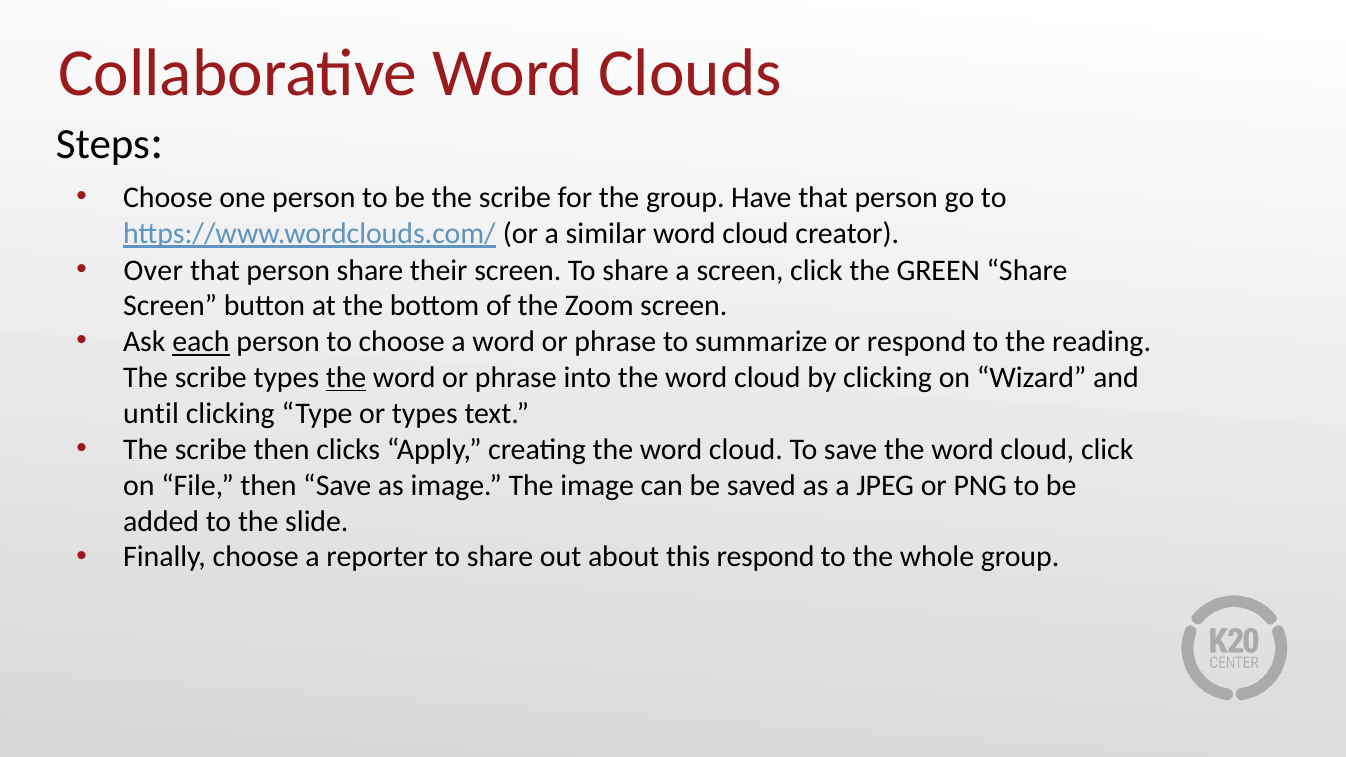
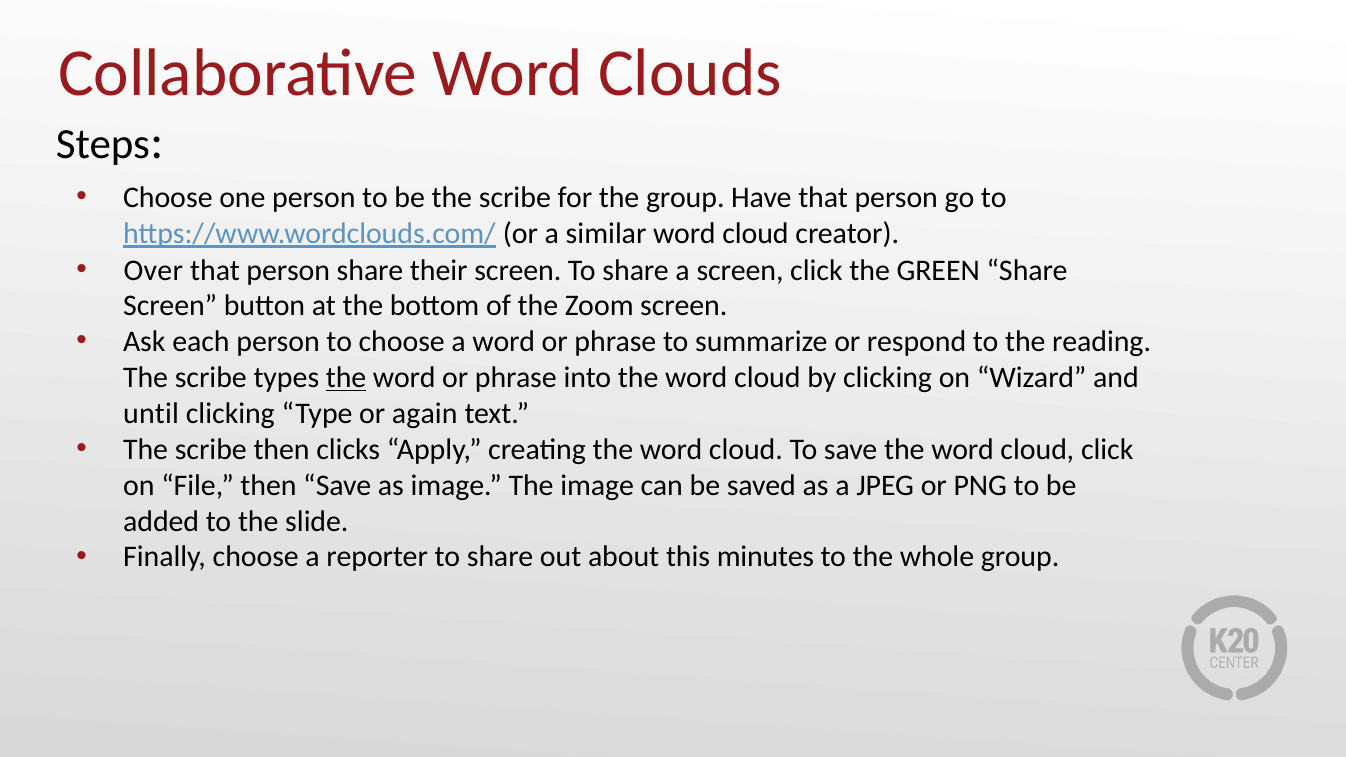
each underline: present -> none (201, 342)
or types: types -> again (425, 414)
this respond: respond -> minutes (765, 557)
